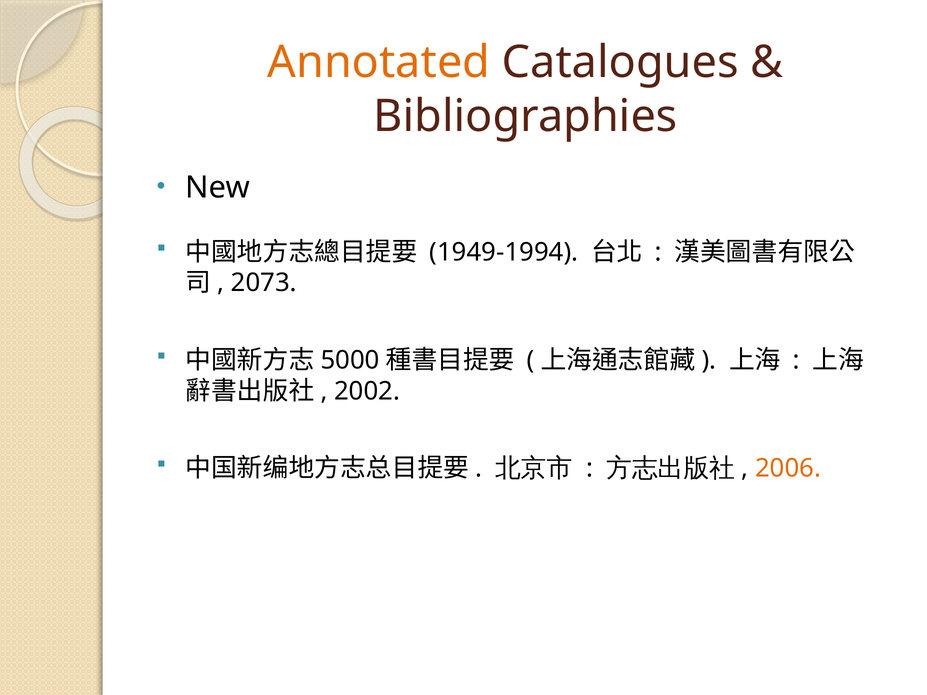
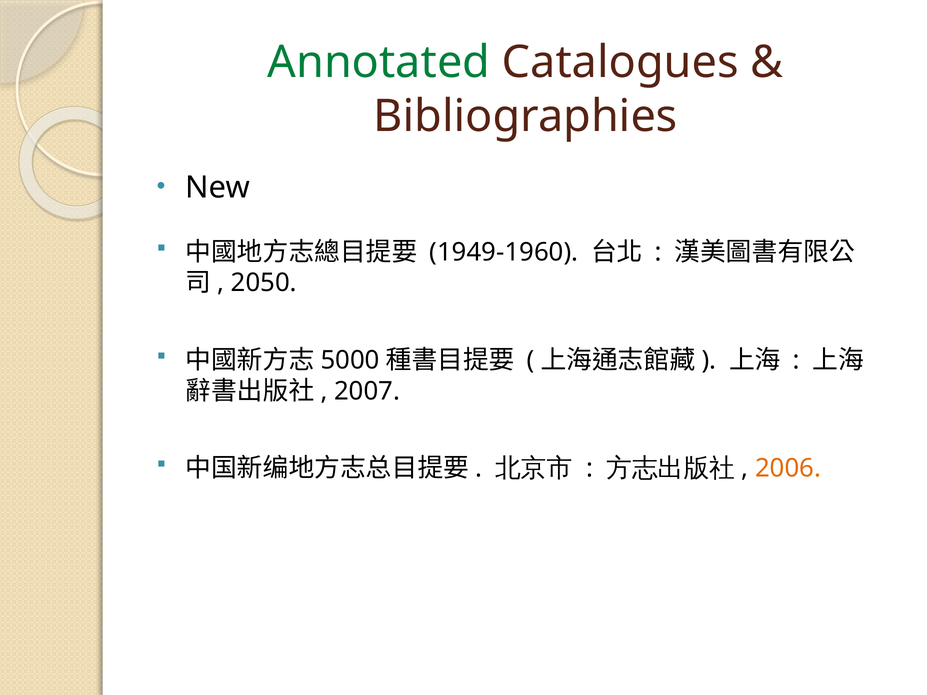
Annotated colour: orange -> green (379, 63)
1949-1994: 1949-1994 -> 1949-1960 (504, 252)
2073: 2073 -> 2050 (264, 283)
2002: 2002 -> 2007 (367, 391)
